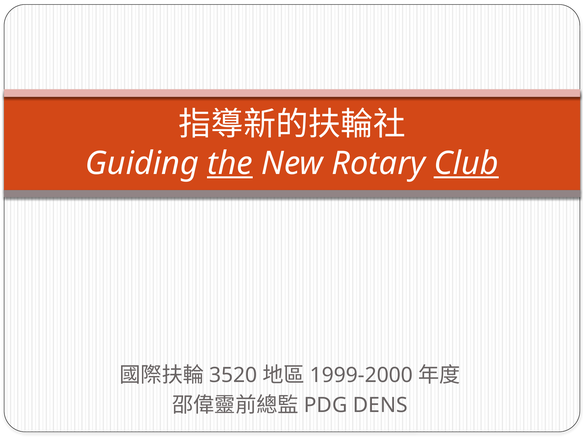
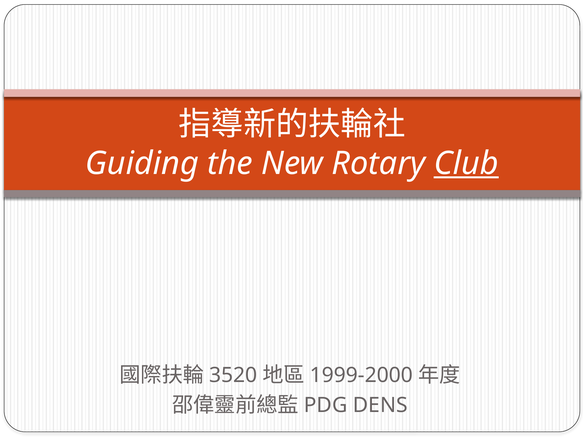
the underline: present -> none (230, 163)
